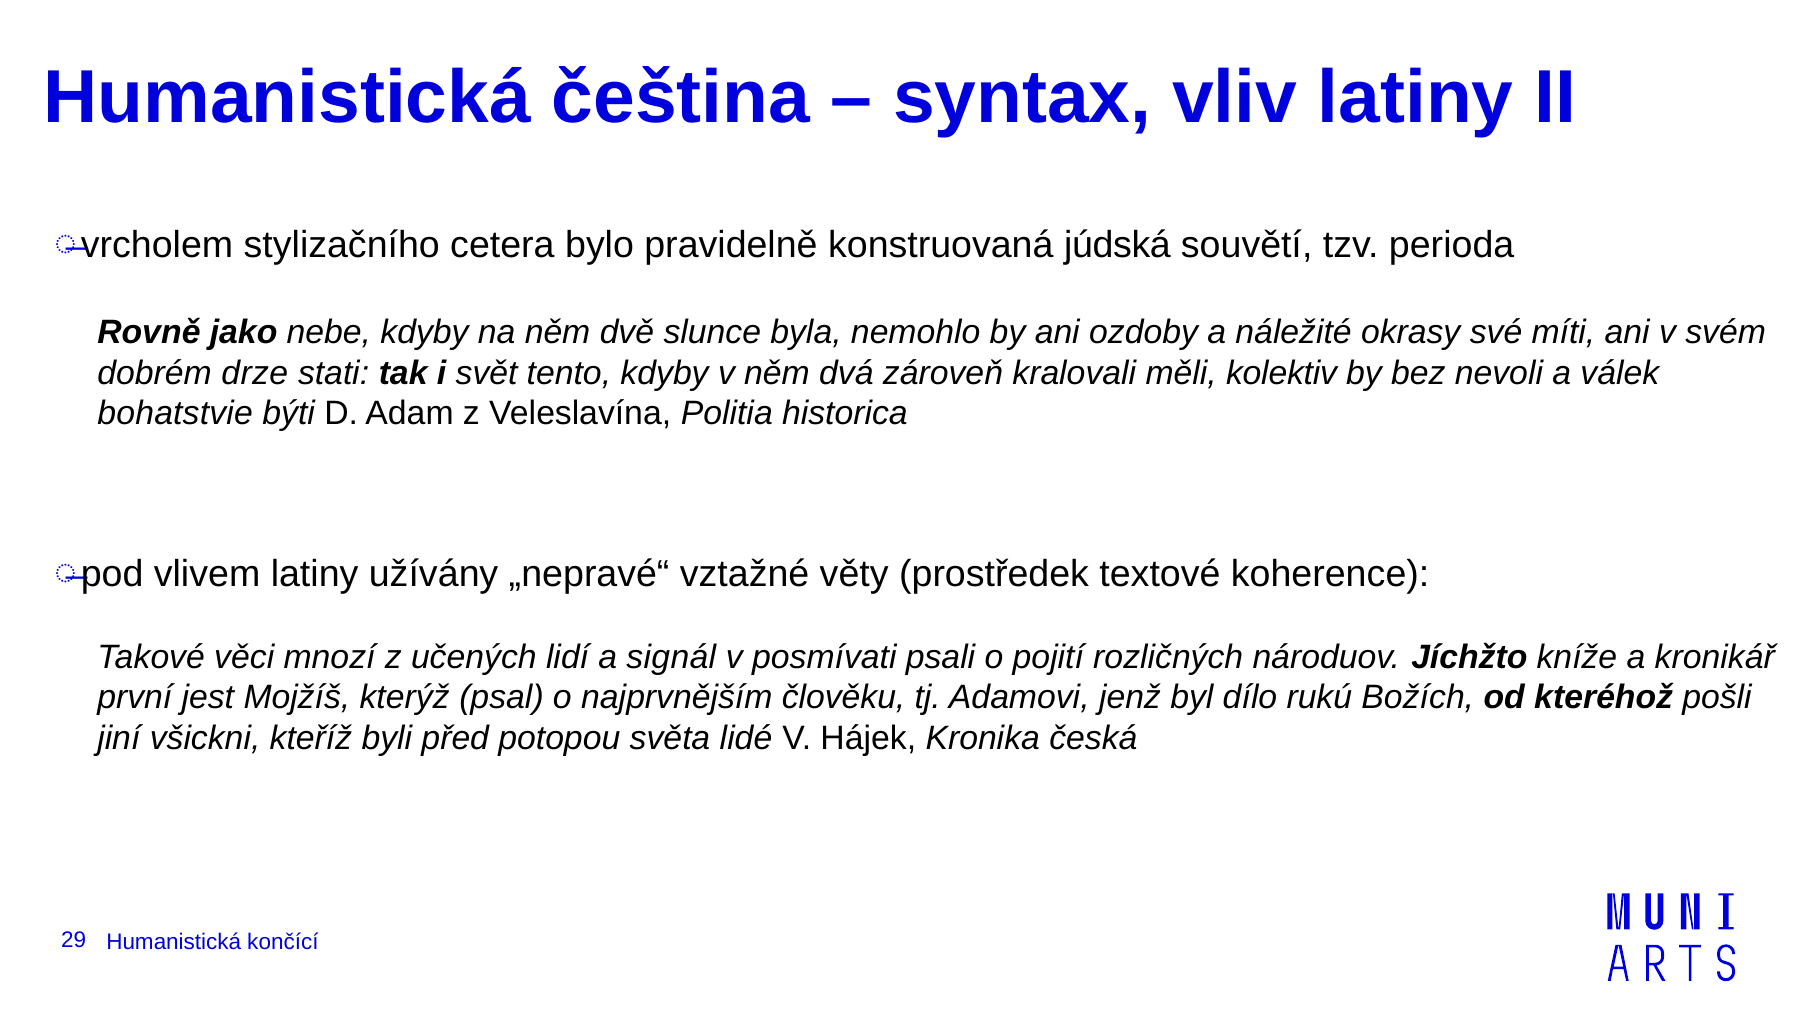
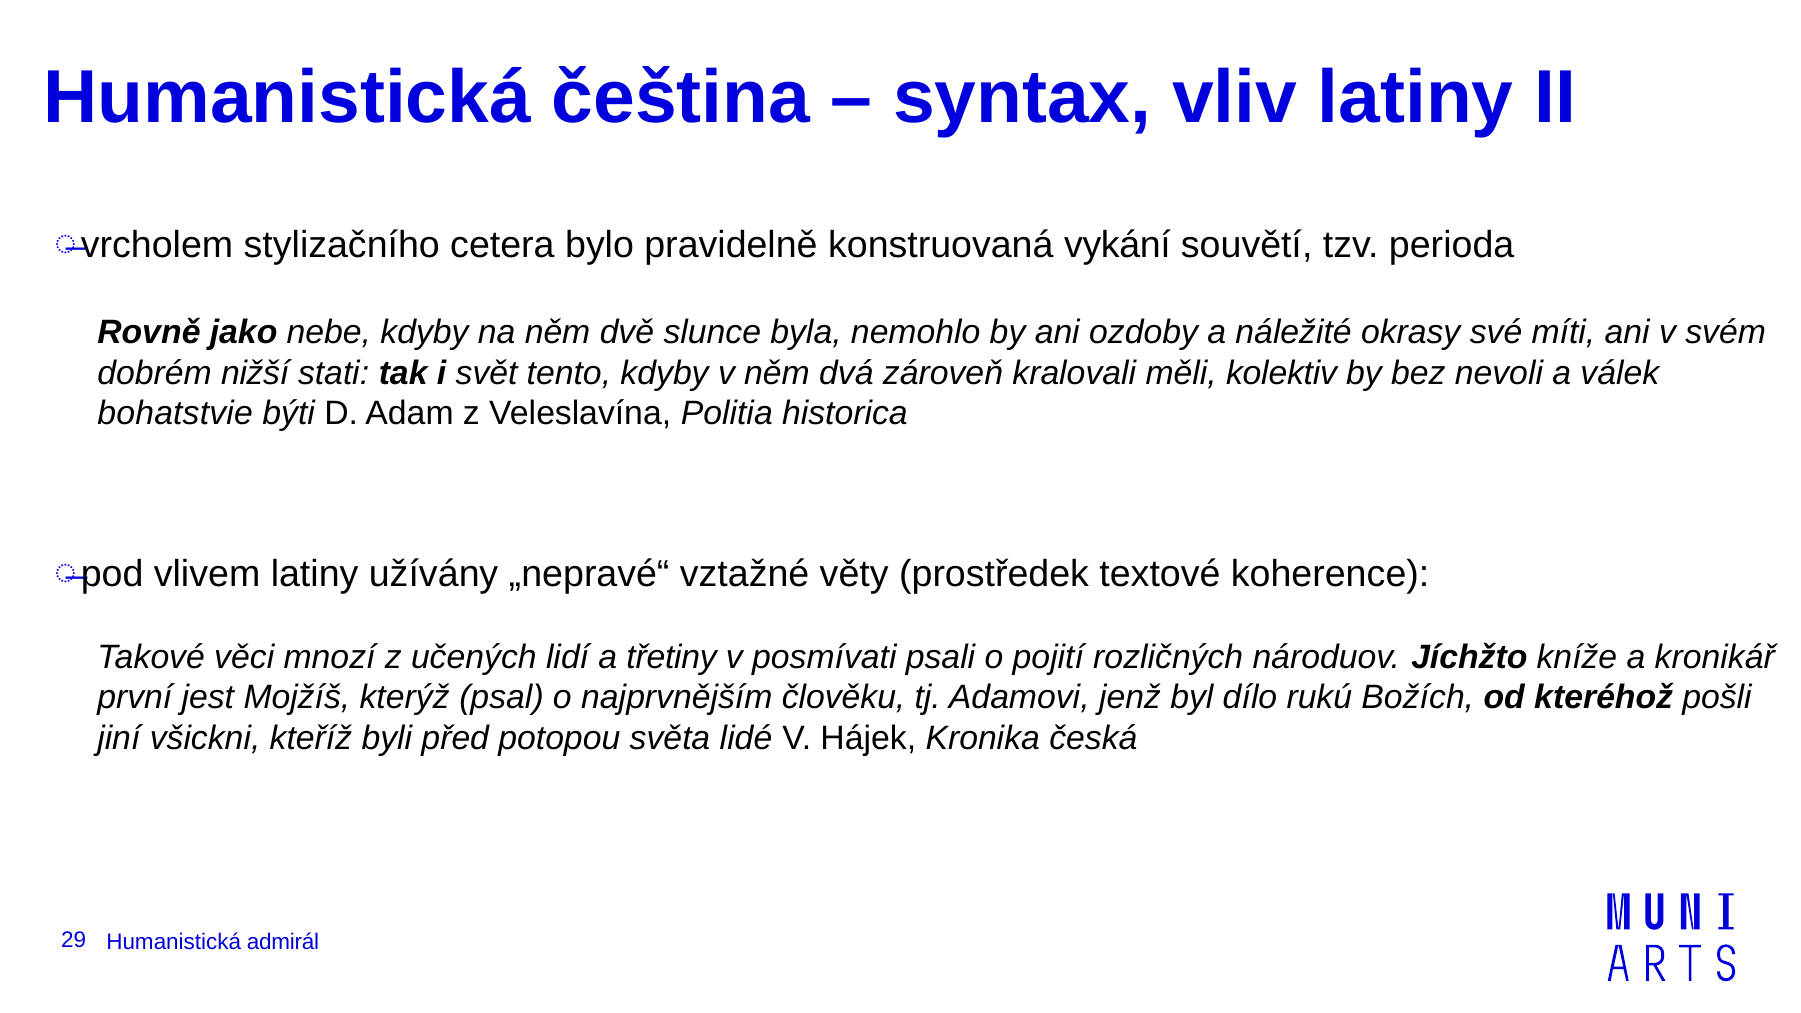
júdská: júdská -> vykání (1117, 245)
drze: drze -> nižší (255, 373)
signál: signál -> třetiny (672, 657)
končící: končící -> admirál (283, 942)
